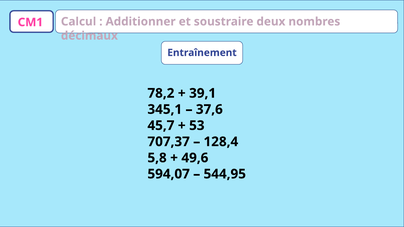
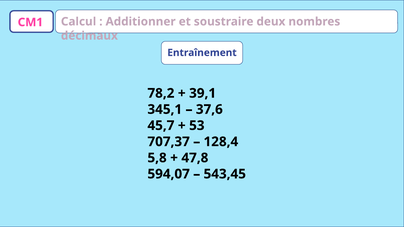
49,6: 49,6 -> 47,8 (195, 158)
544,95: 544,95 -> 543,45 (225, 174)
